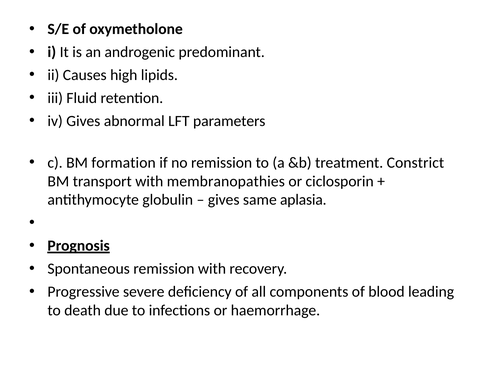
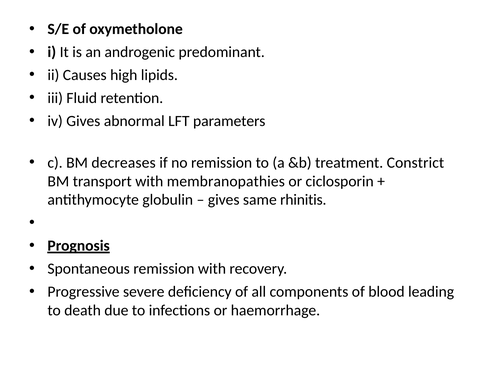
formation: formation -> decreases (124, 163)
aplasia: aplasia -> rhinitis (303, 200)
